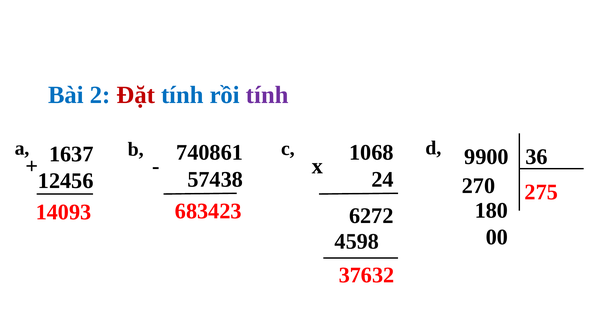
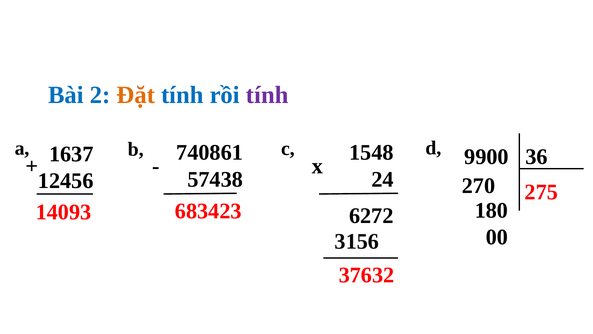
Đặt colour: red -> orange (136, 95)
1068: 1068 -> 1548 (371, 152)
4598: 4598 -> 3156 (357, 241)
